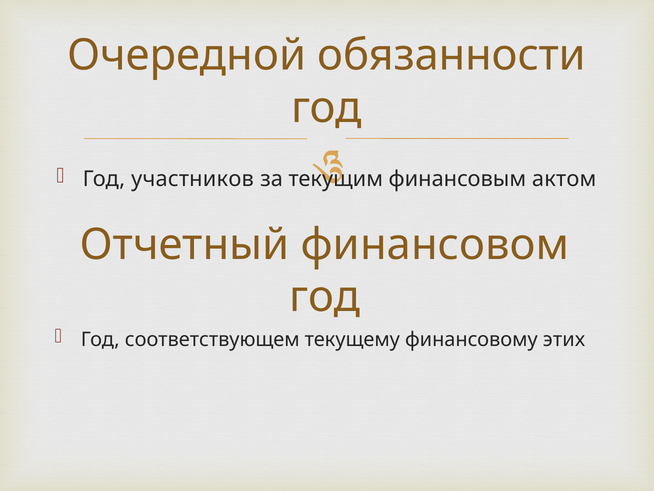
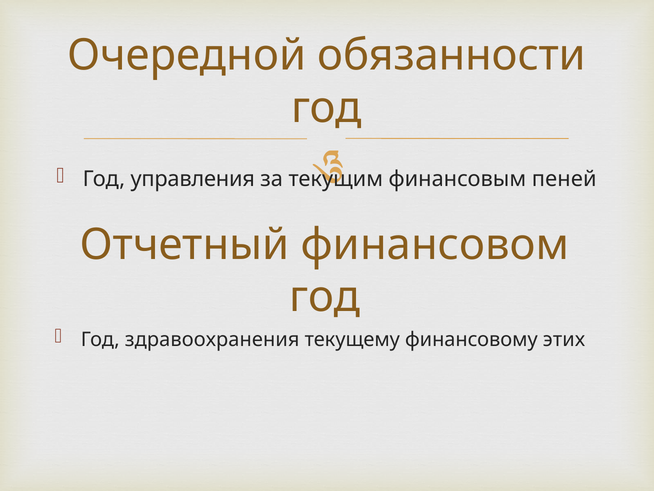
участников: участников -> управления (193, 179)
актом: актом -> пеней (564, 179)
соответствующем: соответствующем -> здравоохранения (212, 339)
